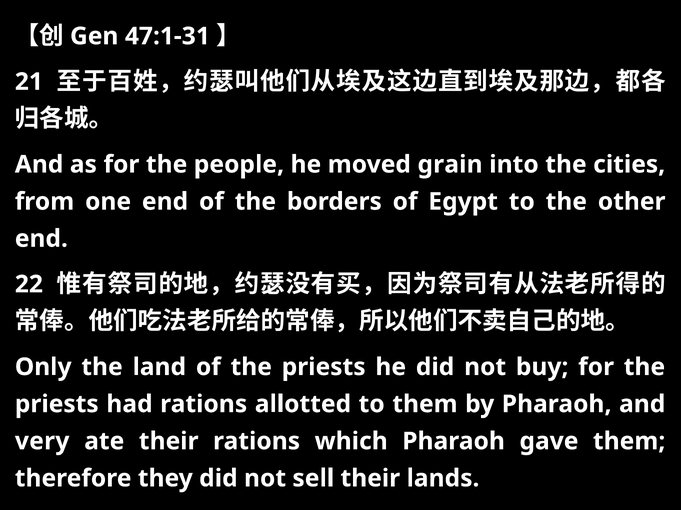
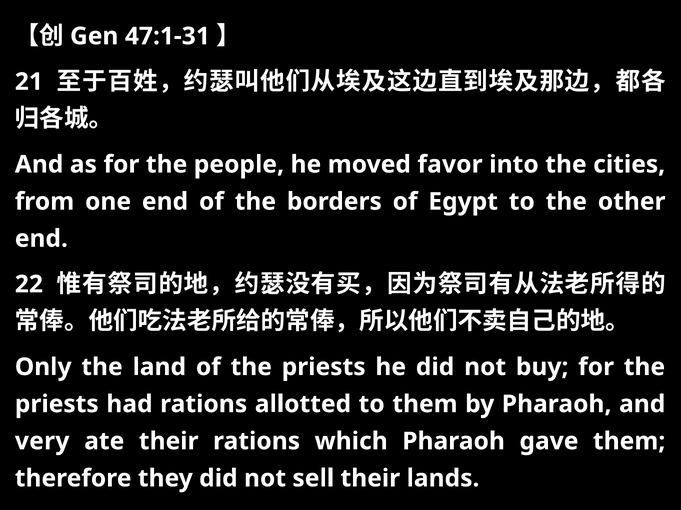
grain: grain -> favor (450, 165)
